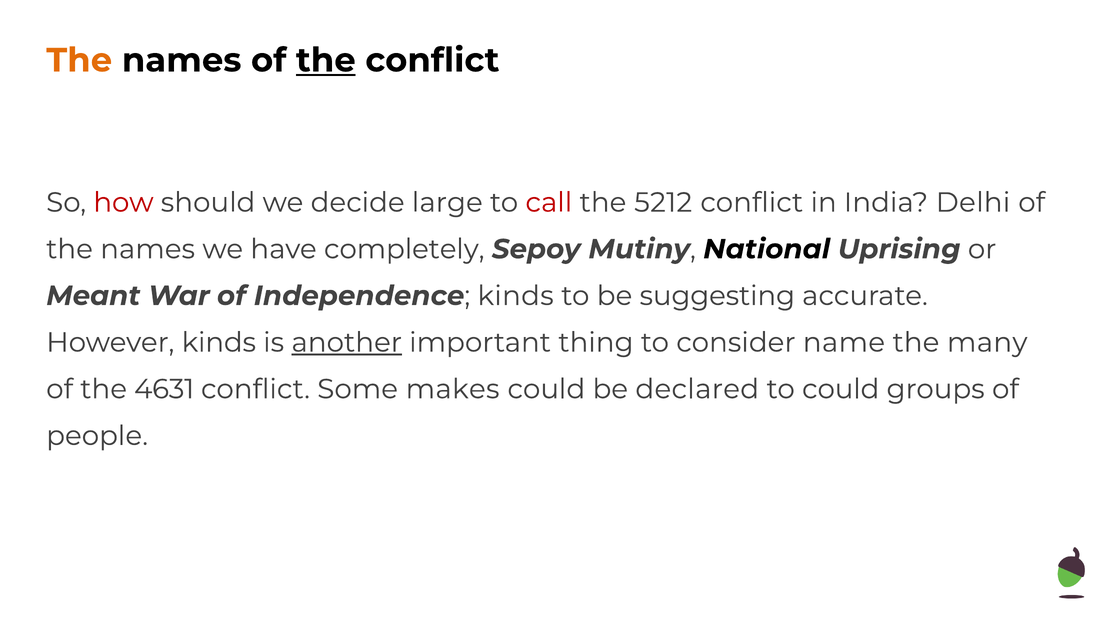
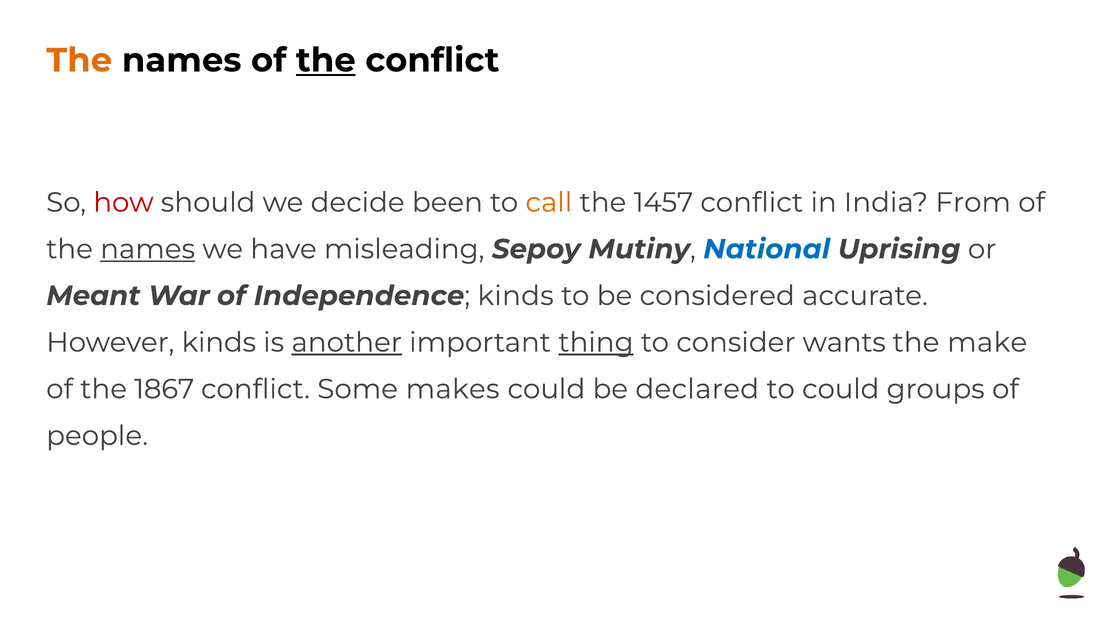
large: large -> been (447, 203)
call colour: red -> orange (549, 203)
5212: 5212 -> 1457 (663, 203)
Delhi: Delhi -> From (973, 203)
names underline: none -> present (148, 249)
completely: completely -> misleading (404, 249)
National colour: black -> blue (767, 249)
suggesting: suggesting -> considered (717, 296)
thing underline: none -> present (596, 342)
name: name -> wants (844, 342)
many: many -> make (987, 342)
4631: 4631 -> 1867 (164, 389)
